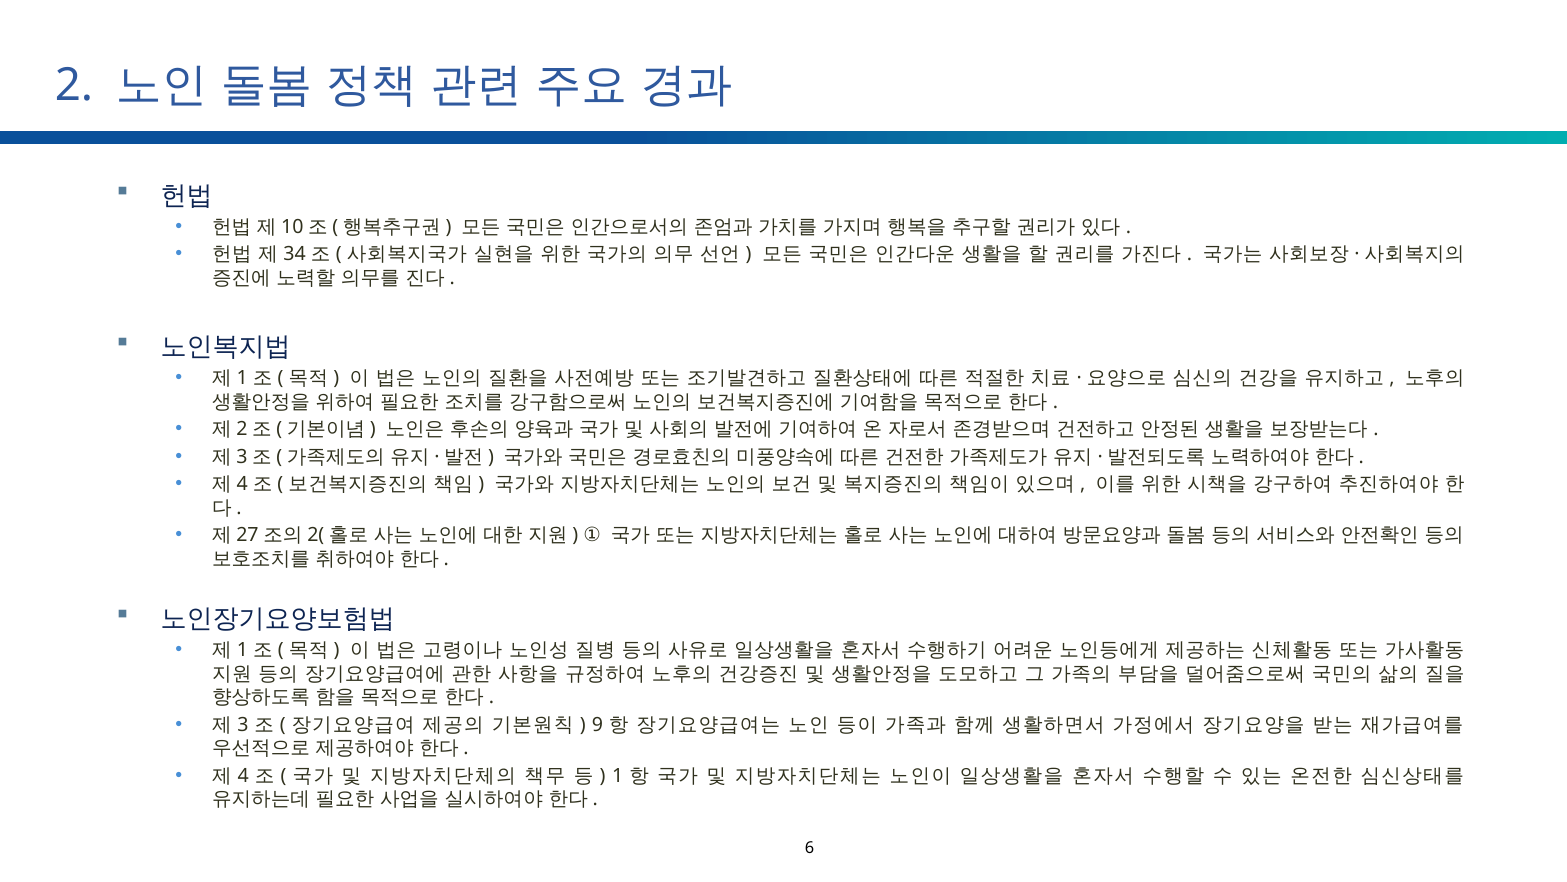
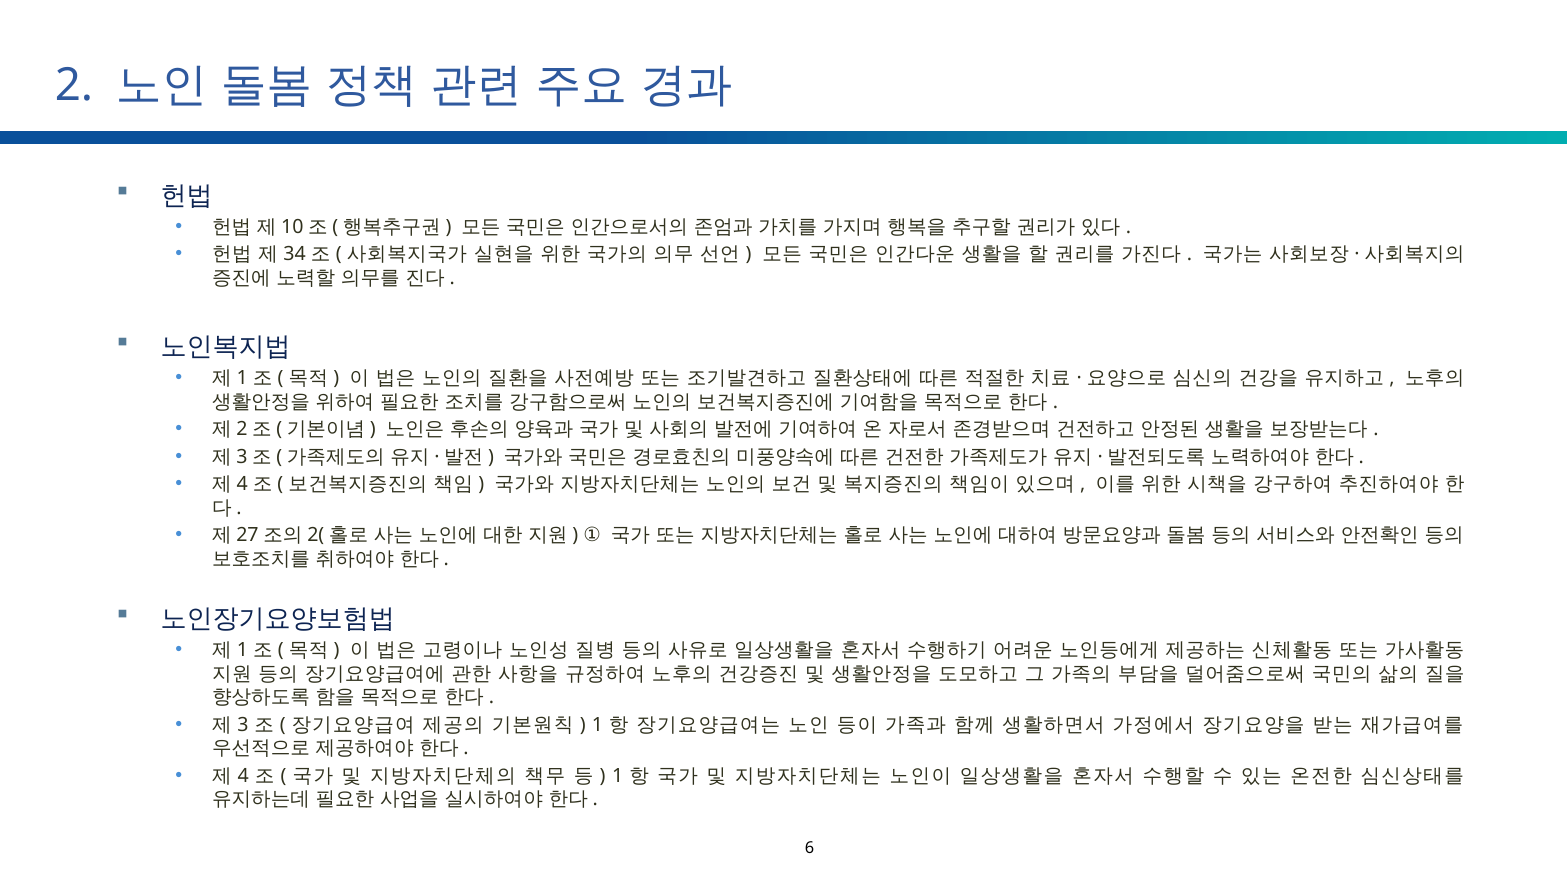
9: 9 -> 1 (597, 724)
